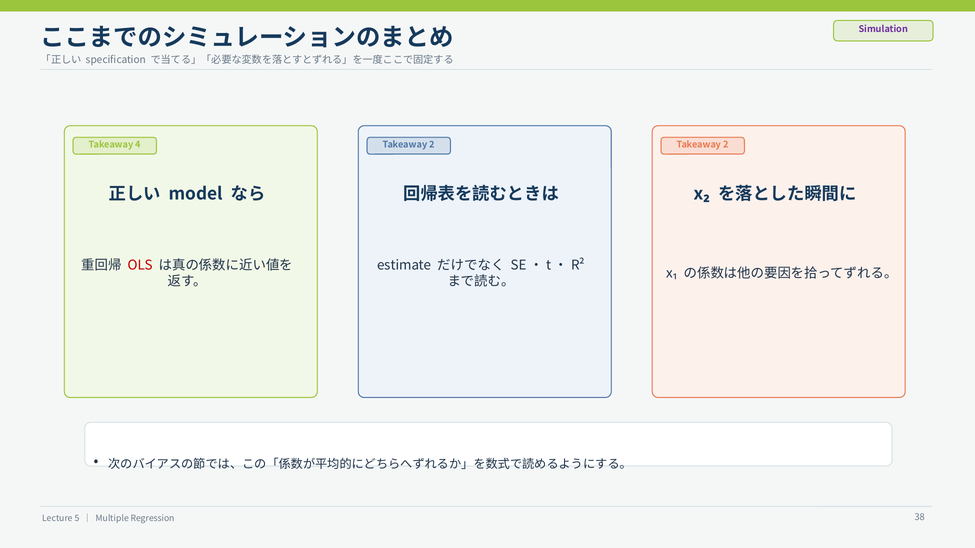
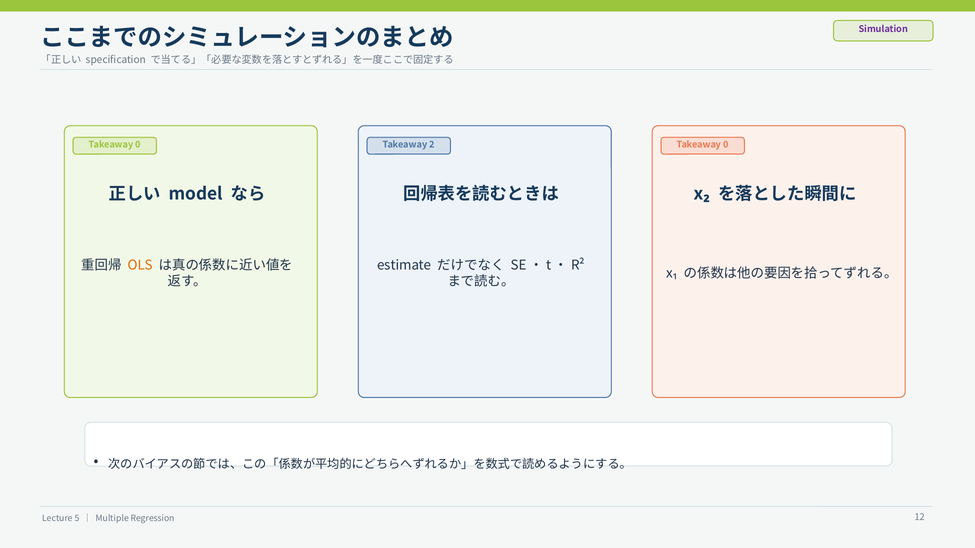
4: 4 -> 0 (138, 145)
2: 2 -> 0 (726, 145)
OLS colour: red -> orange (140, 266)
38: 38 -> 12 (920, 518)
